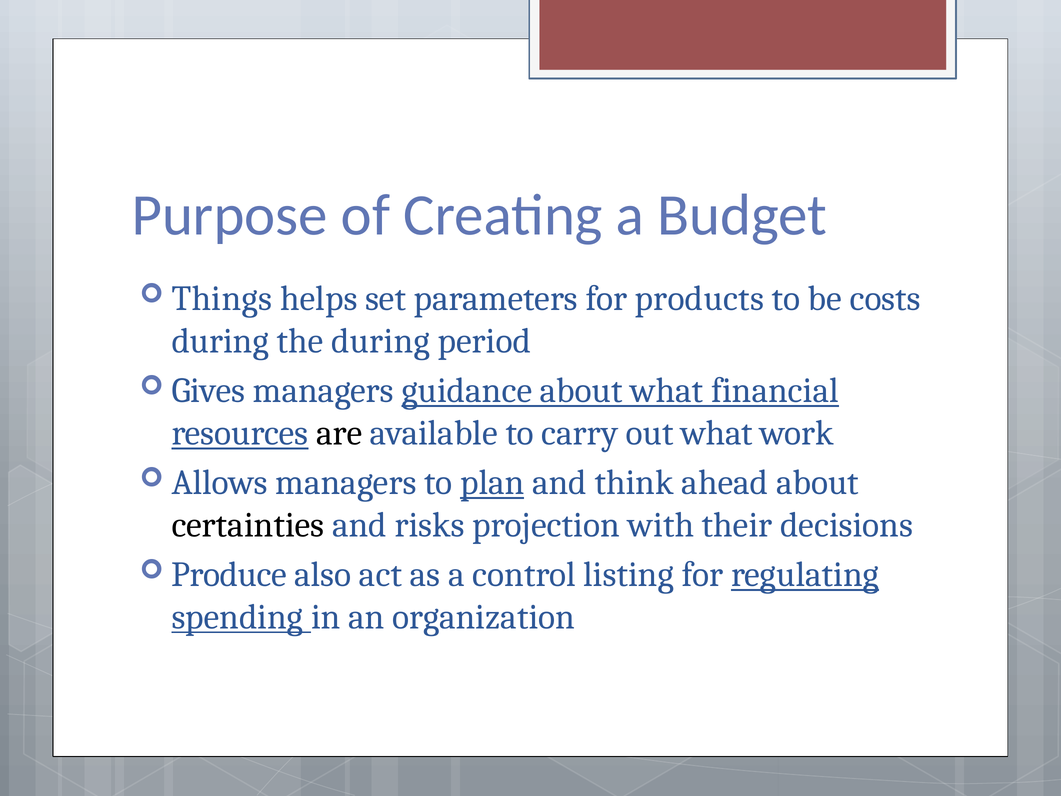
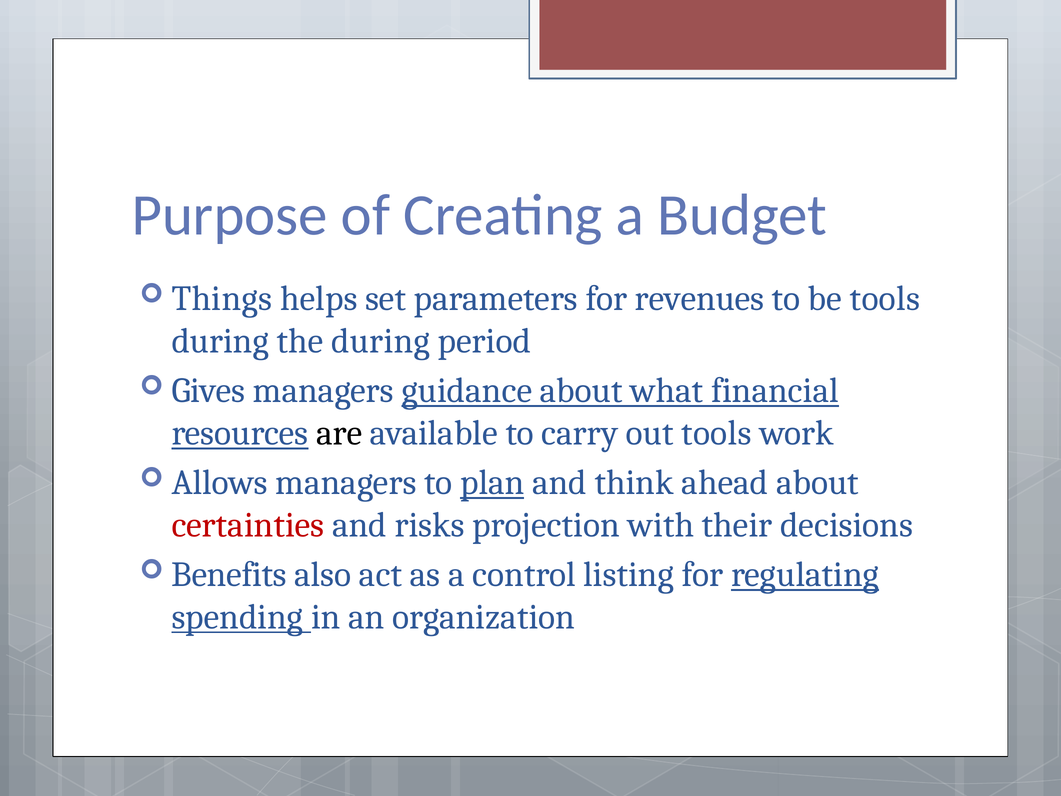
products: products -> revenues (700, 299)
be costs: costs -> tools (885, 299)
out what: what -> tools (716, 433)
certainties colour: black -> red (248, 525)
Produce: Produce -> Benefits (229, 574)
